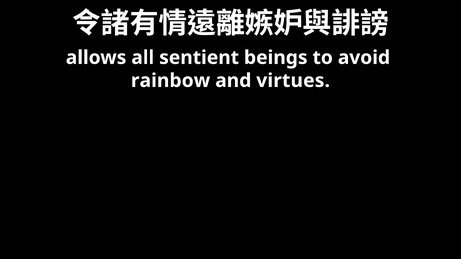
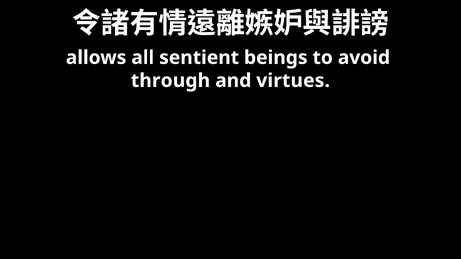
rainbow: rainbow -> through (171, 81)
